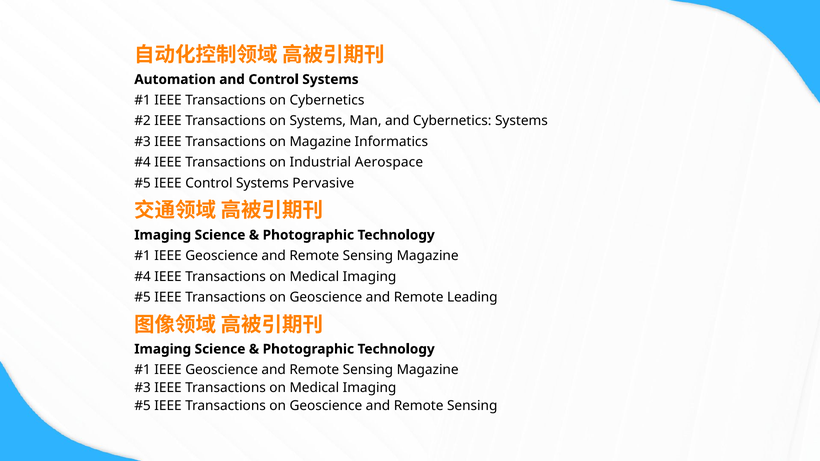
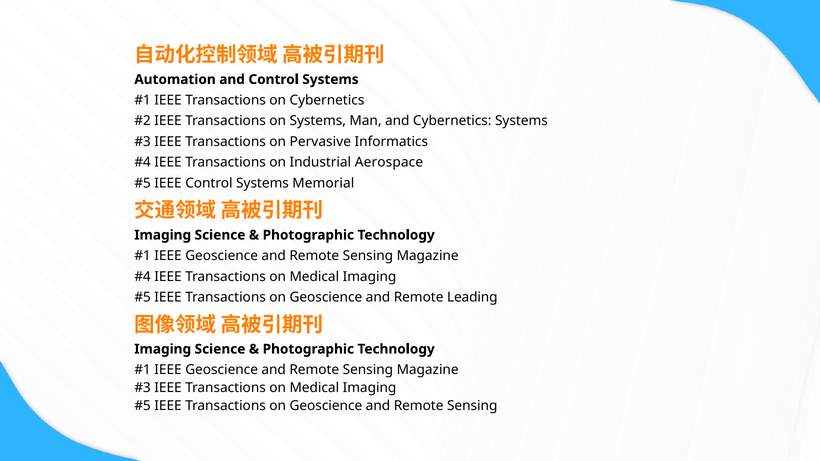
on Magazine: Magazine -> Pervasive (320, 142)
Pervasive: Pervasive -> Memorial (323, 183)
